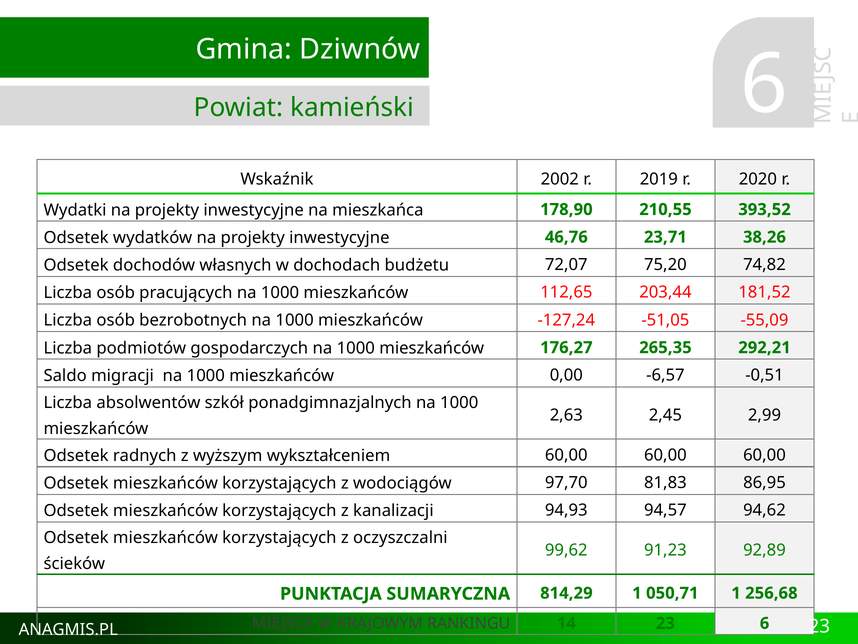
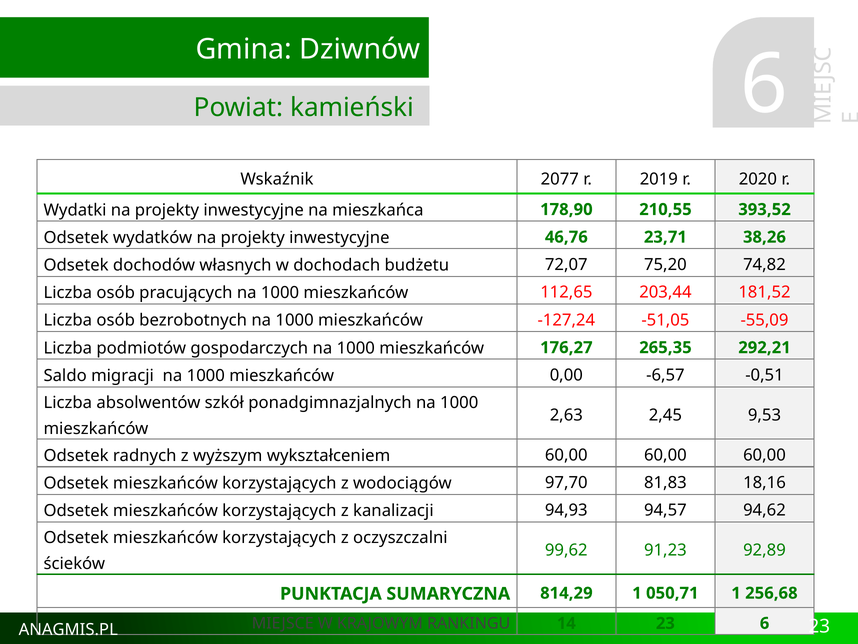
2002: 2002 -> 2077 (560, 179)
2,99: 2,99 -> 9,53 (765, 415)
86,95: 86,95 -> 18,16 (764, 482)
